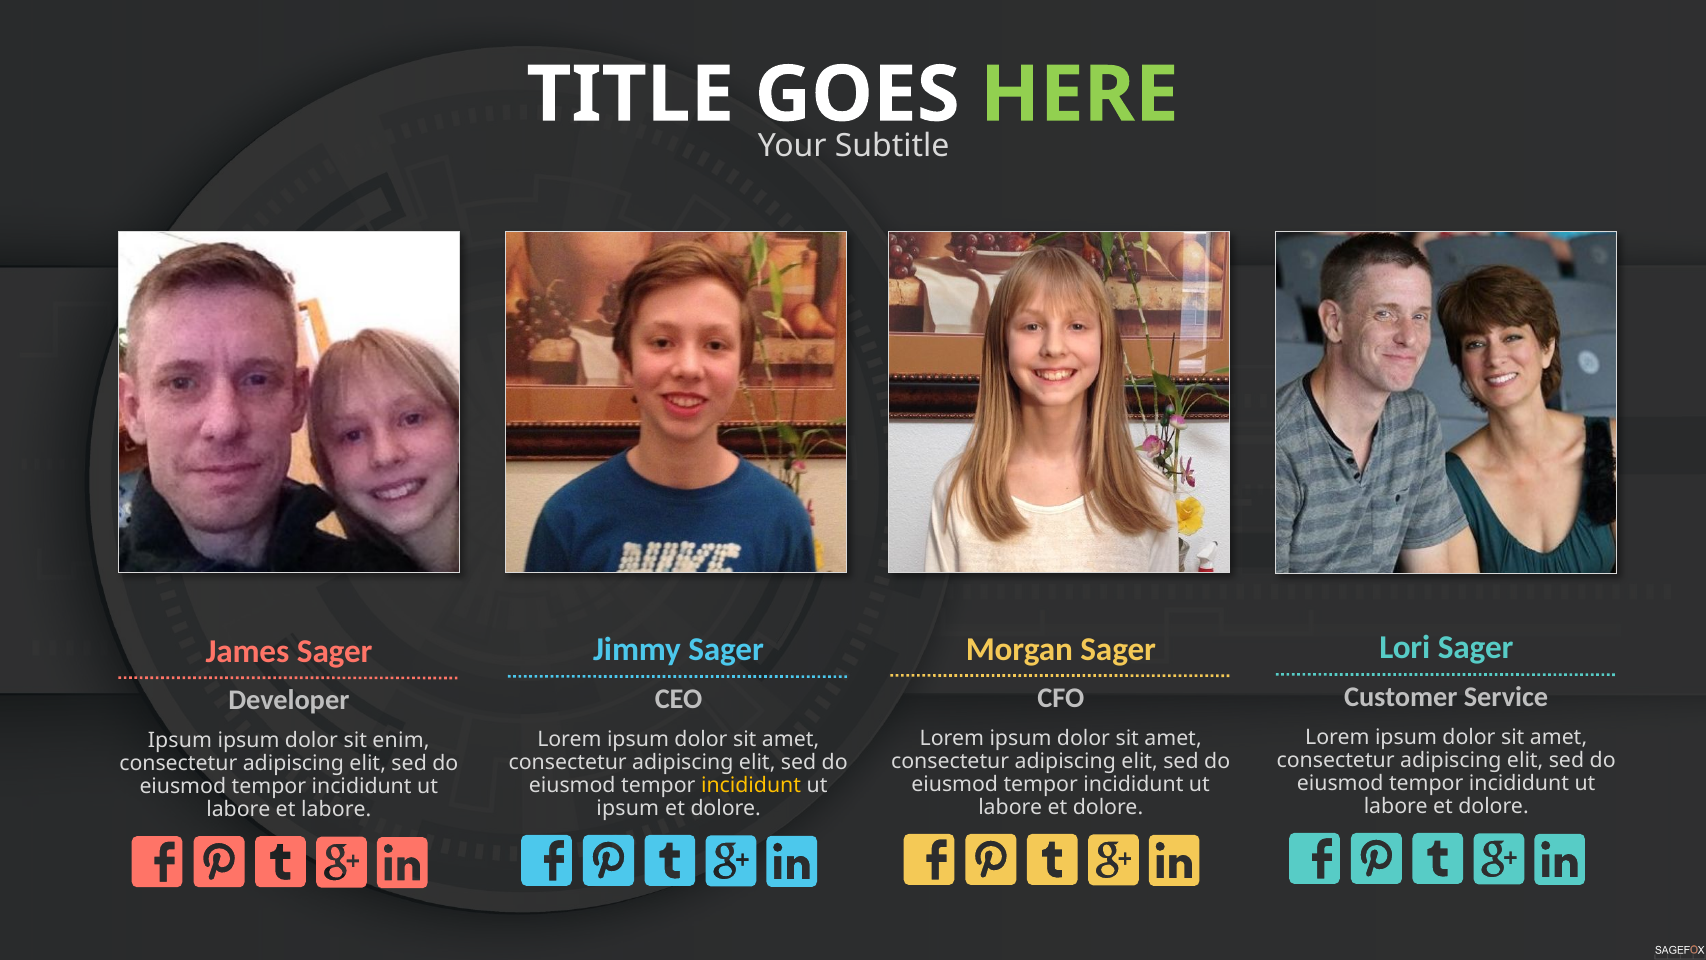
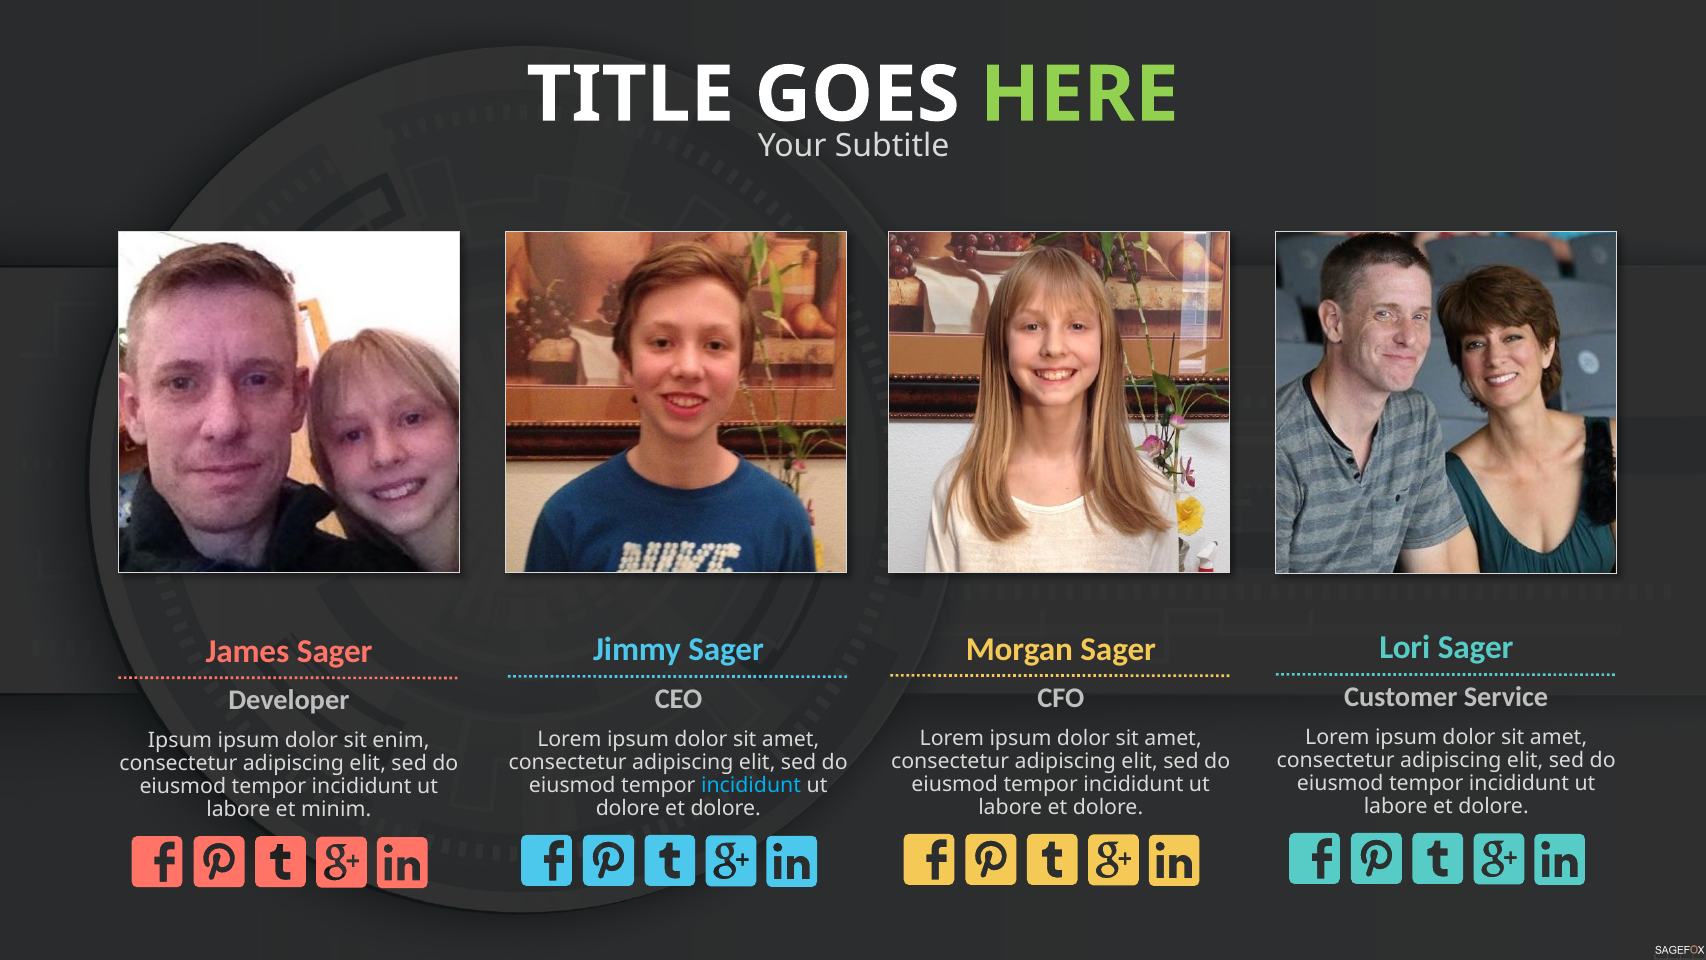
incididunt colour: yellow -> light blue (751, 785)
ipsum: ipsum -> dolore (628, 808)
et labore: labore -> minim (336, 809)
